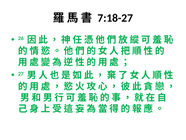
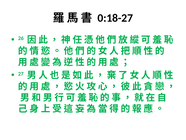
7:18-27: 7:18-27 -> 0:18-27 (115, 18)
